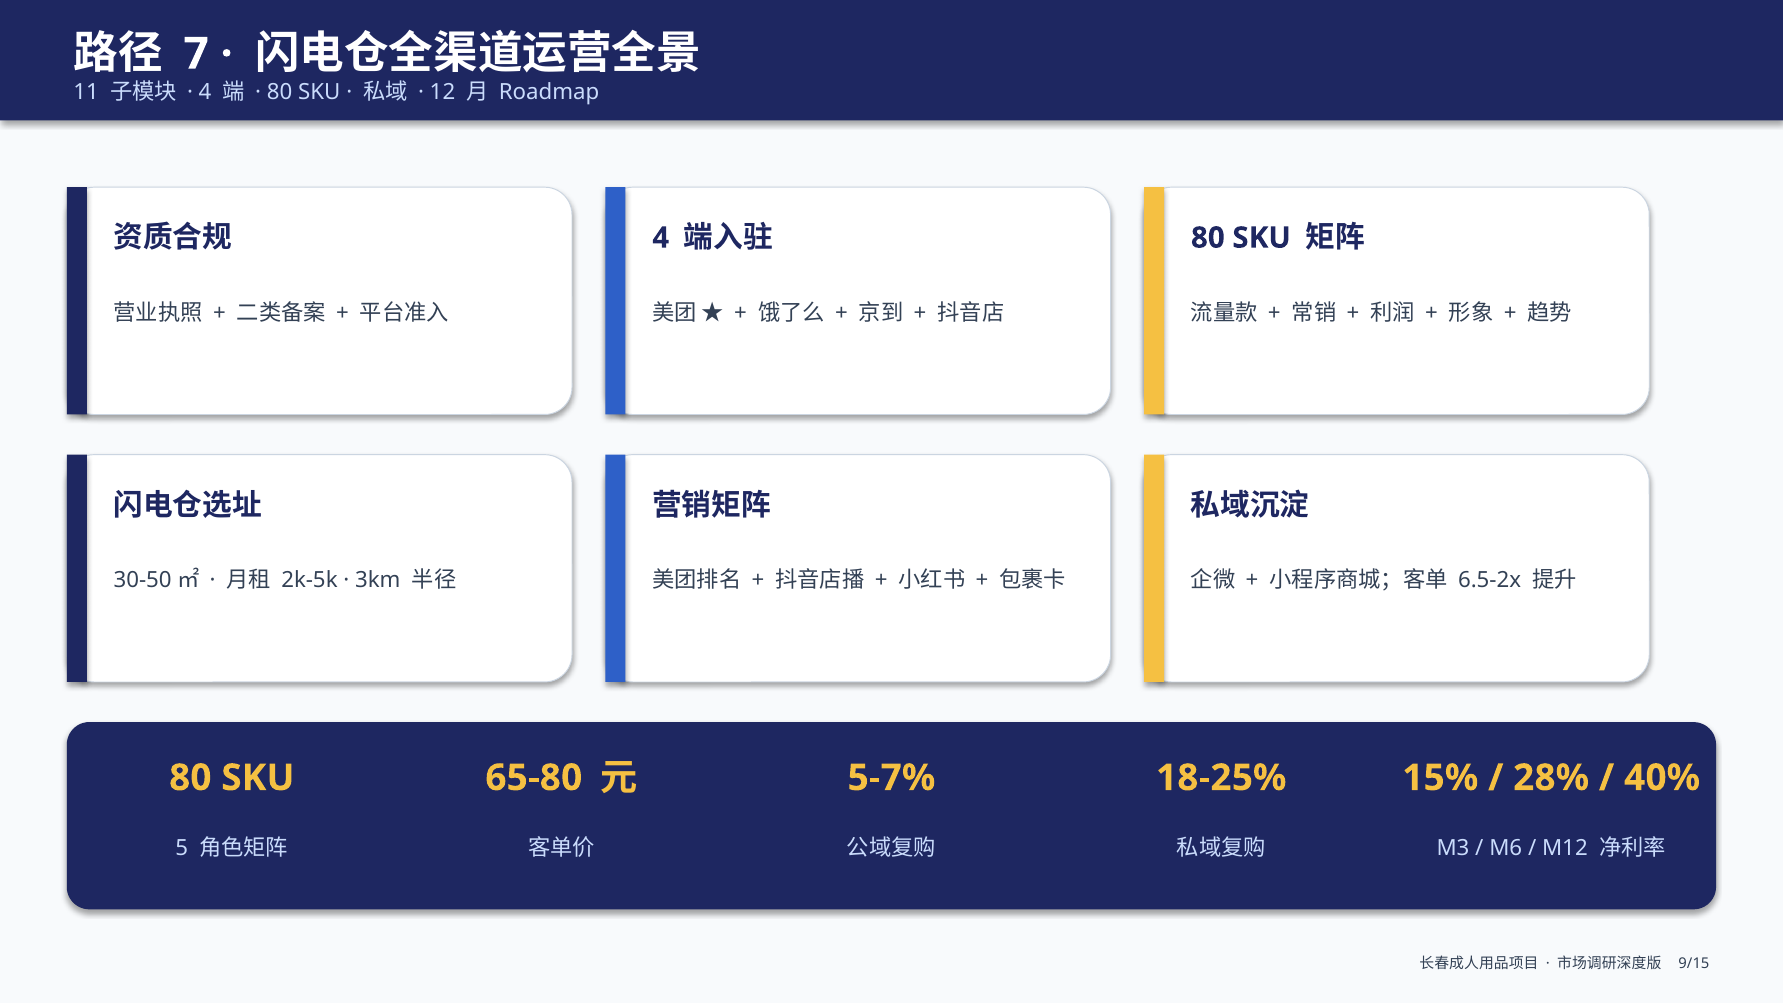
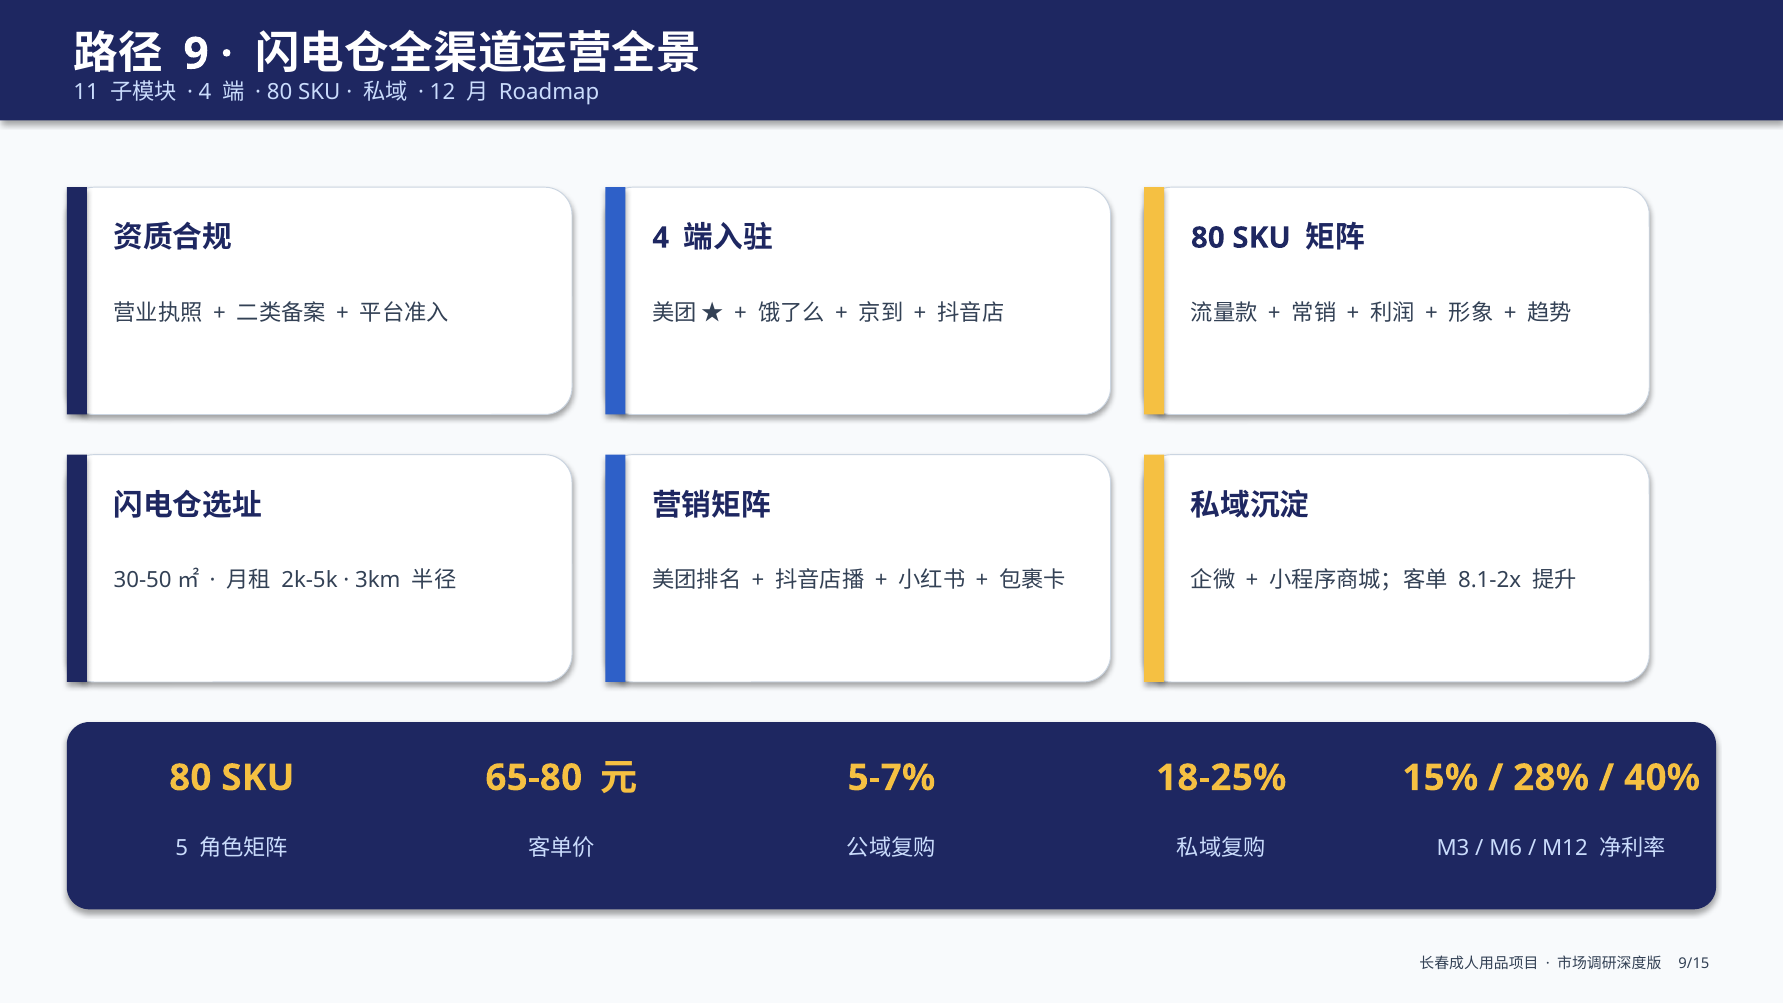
7: 7 -> 9 (196, 54)
6.5-2x: 6.5-2x -> 8.1-2x (1490, 581)
